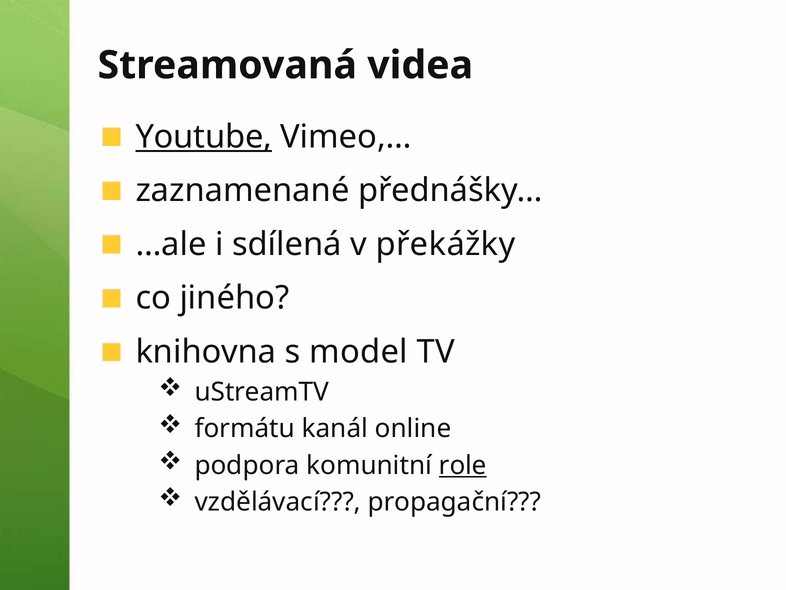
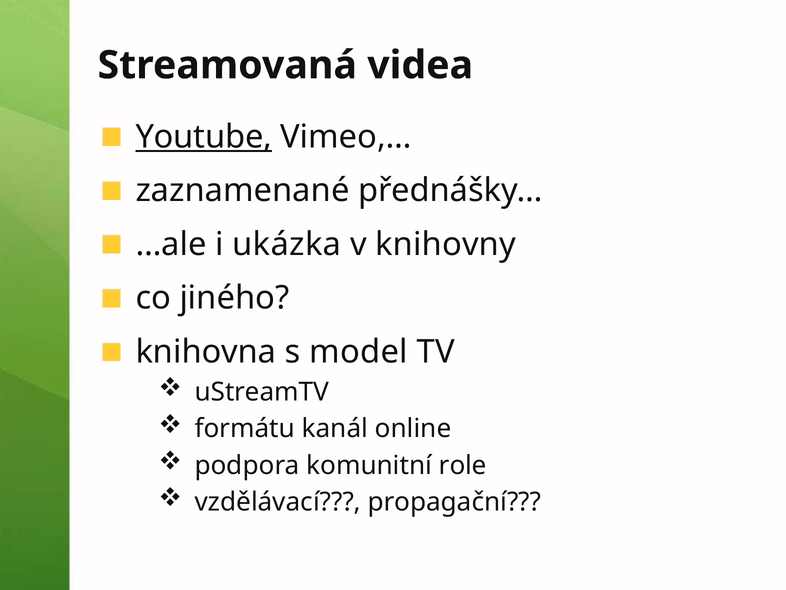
sdílená: sdílená -> ukázka (287, 244)
překážky: překážky -> knihovny (446, 244)
role underline: present -> none (463, 465)
